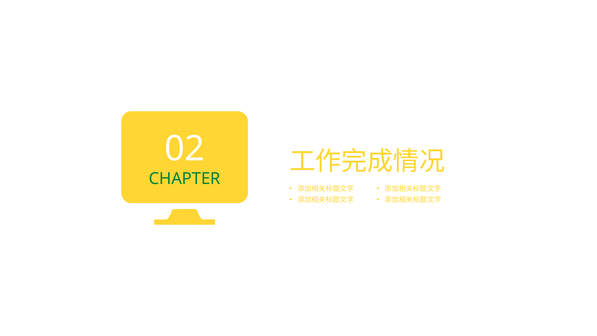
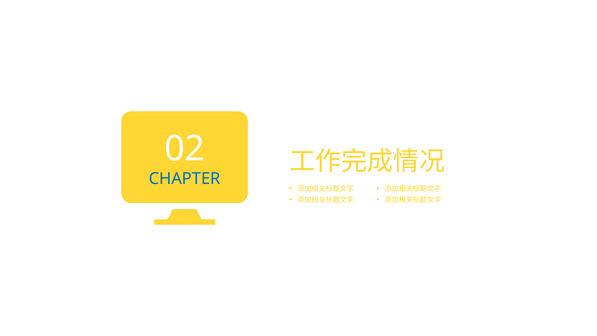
CHAPTER colour: green -> blue (185, 179)
